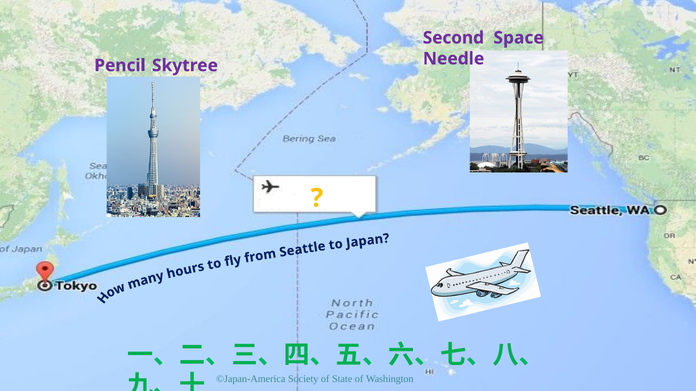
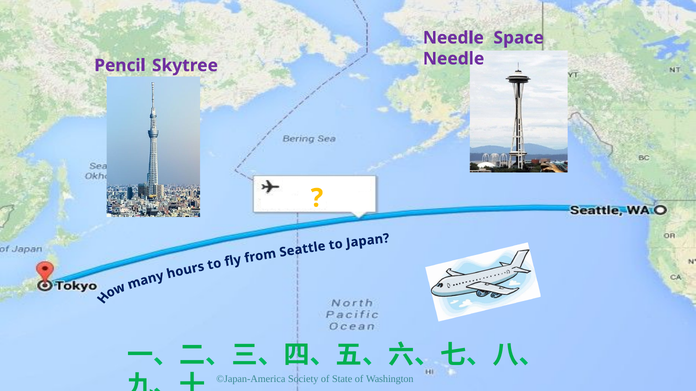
Second: Second -> Needle (453, 38)
